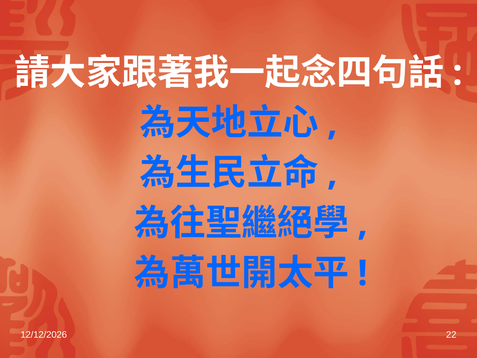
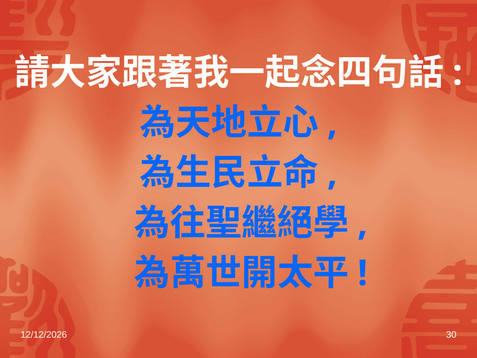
22: 22 -> 30 (451, 334)
